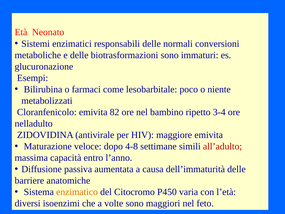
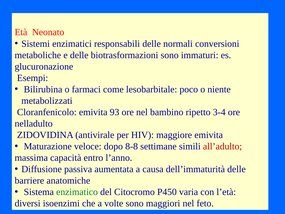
82: 82 -> 93 (115, 112)
4-8: 4-8 -> 8-8 (132, 146)
enzimatico colour: orange -> green (77, 192)
